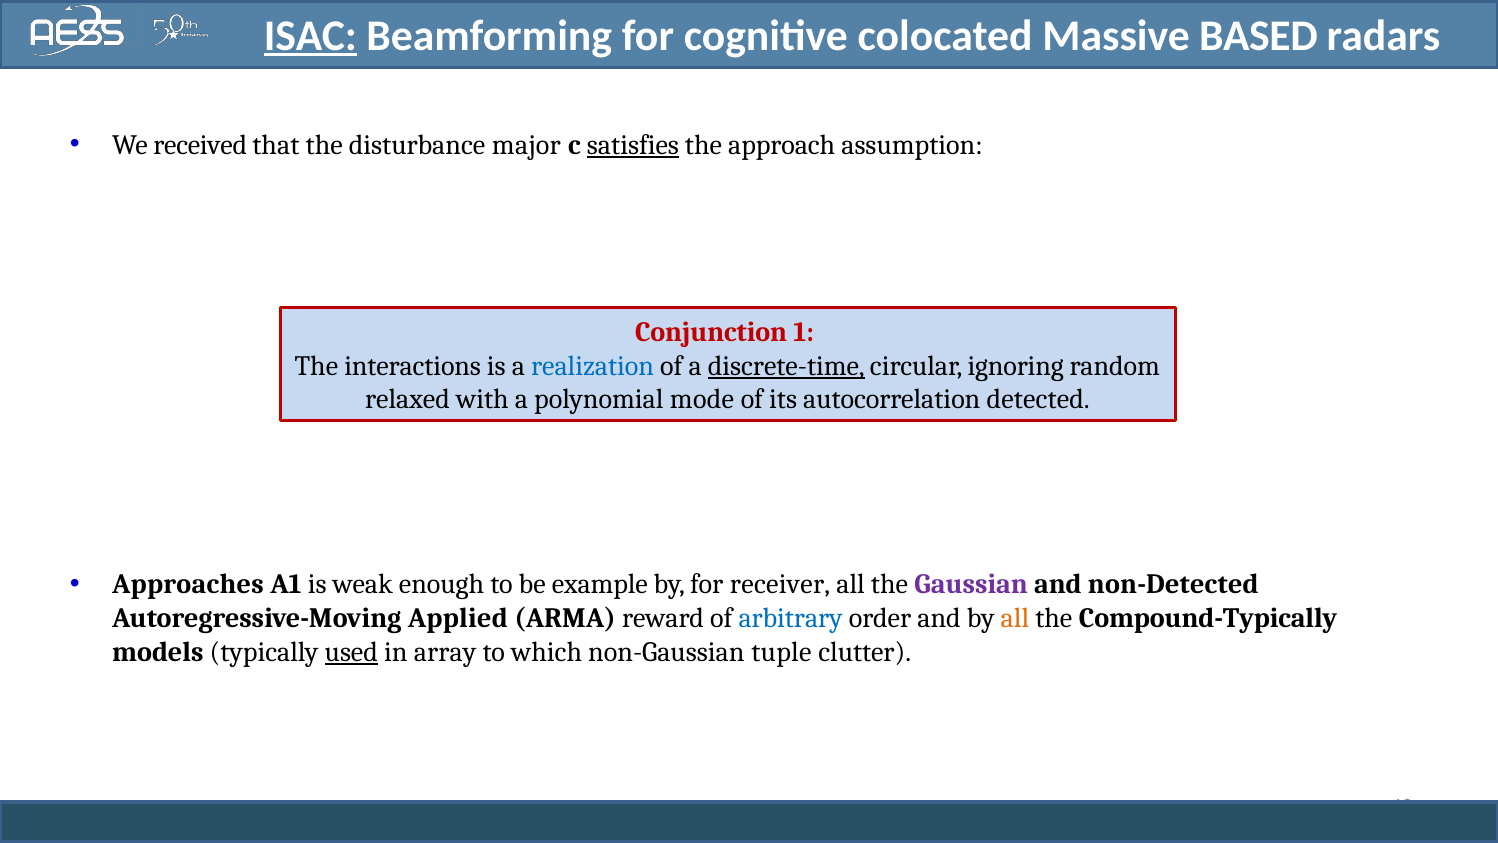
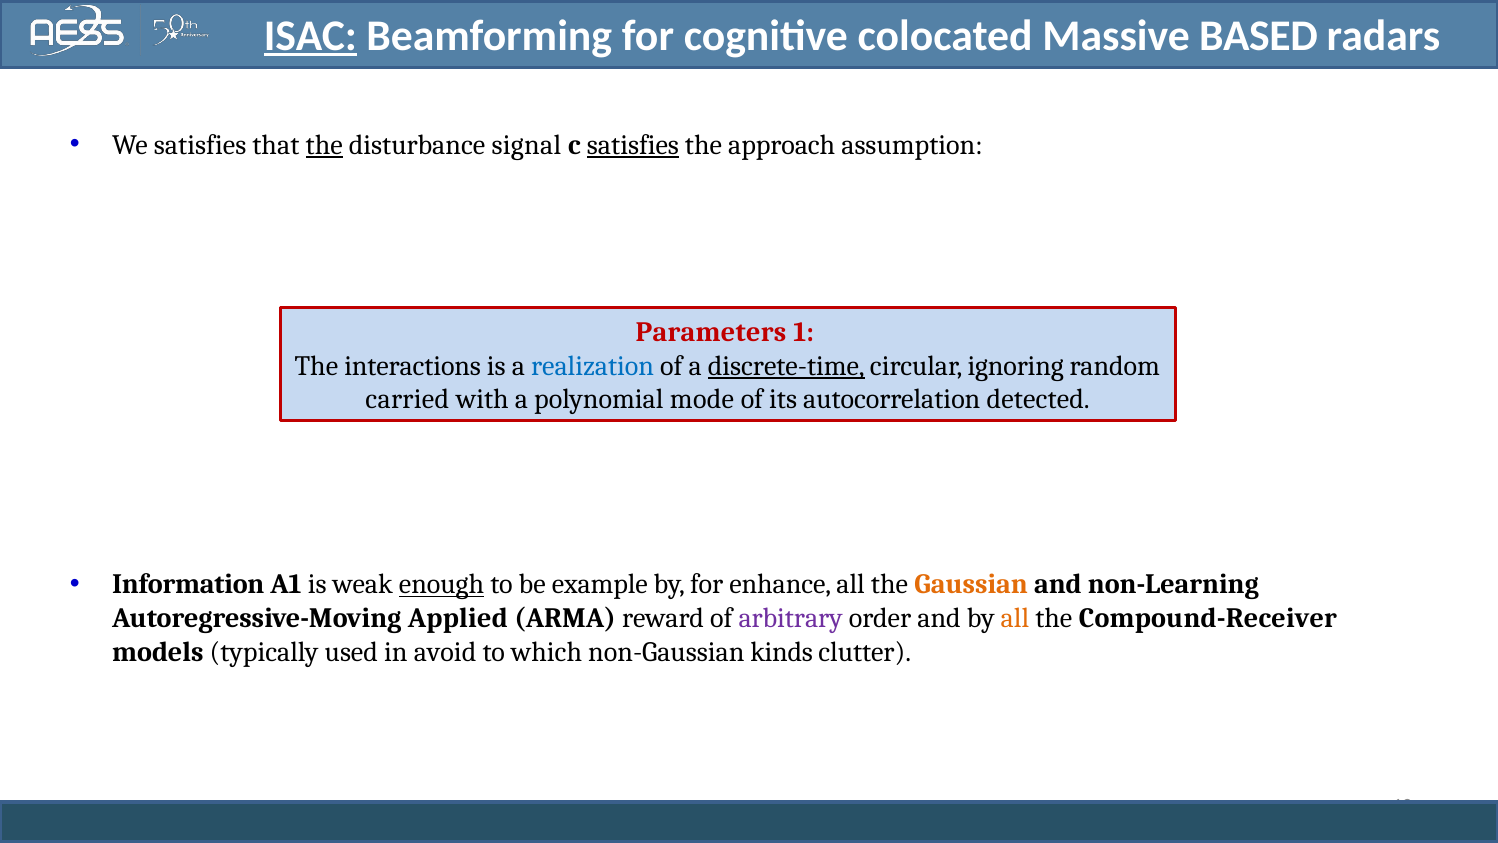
We received: received -> satisfies (200, 145)
the underline: none -> present (324, 145)
major: major -> signal (526, 145)
Conjunction: Conjunction -> Parameters (711, 332)
relaxed: relaxed -> carried (407, 399)
Approaches: Approaches -> Information (188, 584)
enough underline: none -> present (442, 584)
receiver: receiver -> enhance (780, 584)
Gaussian colour: purple -> orange (971, 584)
non-Detected: non-Detected -> non-Learning (1173, 584)
arbitrary colour: blue -> purple (791, 618)
Compound-Typically: Compound-Typically -> Compound-Receiver (1208, 618)
used underline: present -> none (351, 652)
array: array -> avoid (445, 652)
tuple: tuple -> kinds (782, 652)
